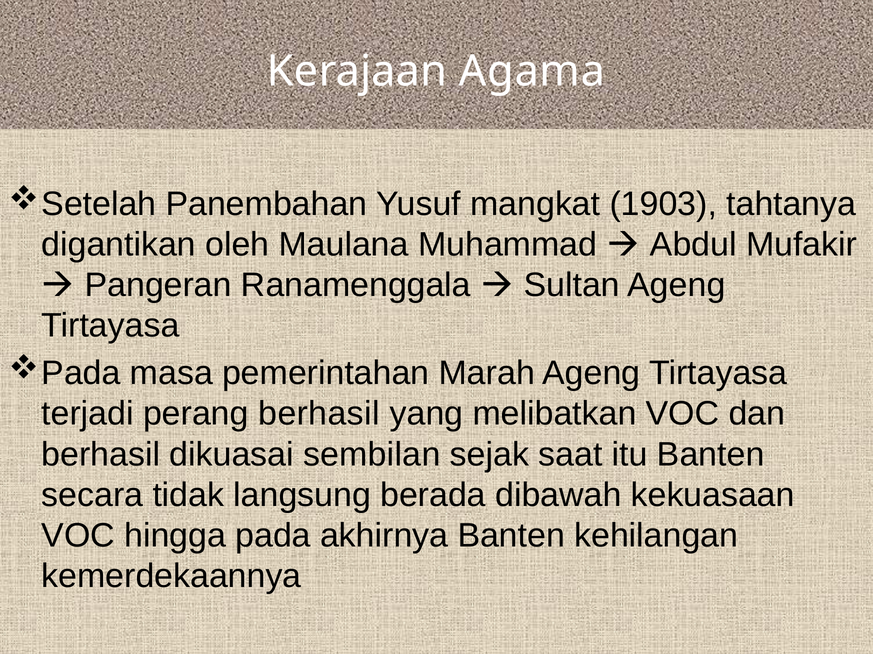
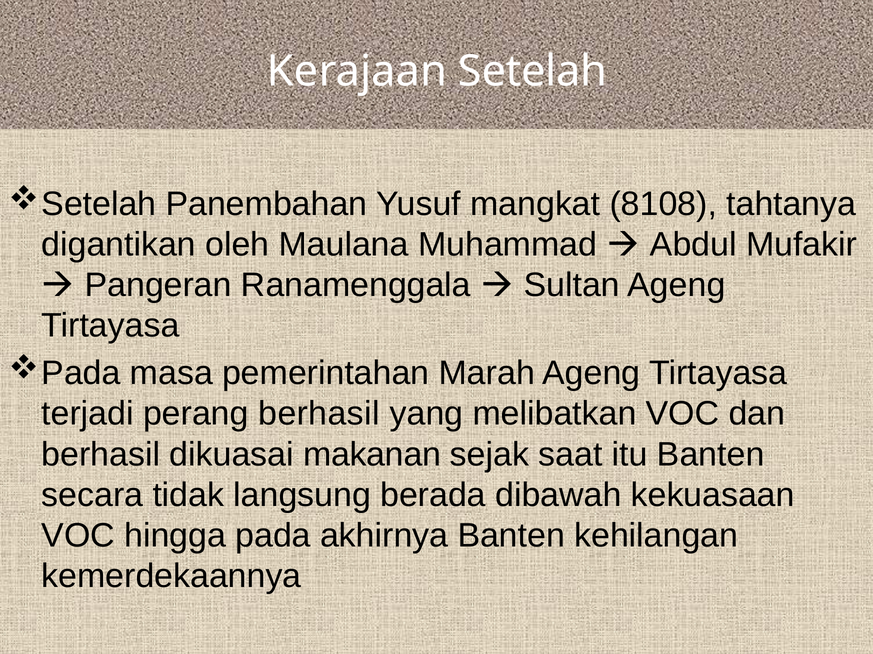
Agama: Agama -> Setelah (533, 71)
1903: 1903 -> 8108 (663, 204)
sembilan: sembilan -> makanan (372, 455)
